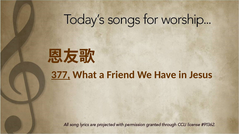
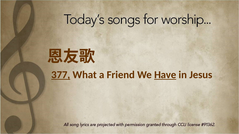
Have underline: none -> present (165, 75)
